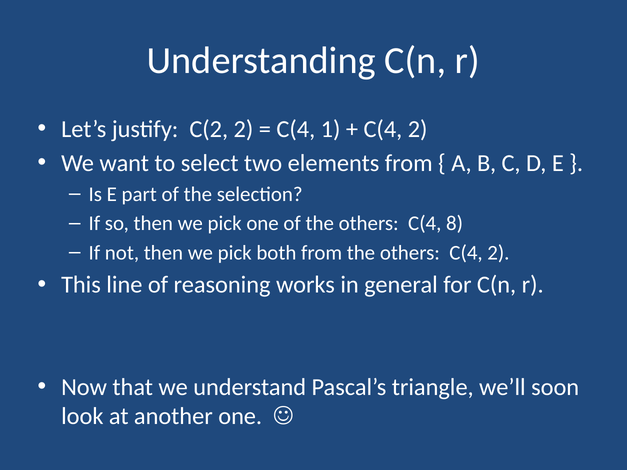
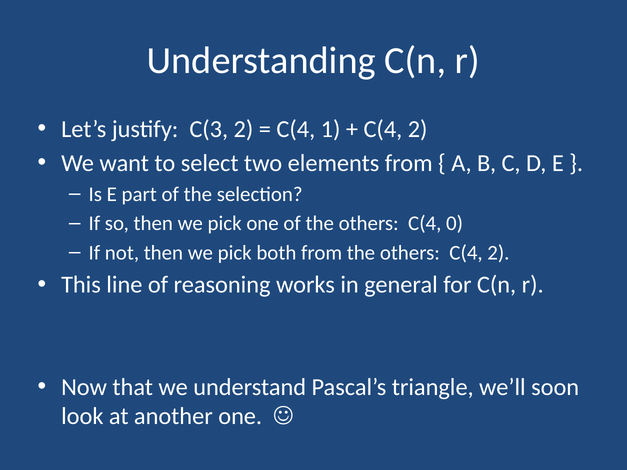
C(2: C(2 -> C(3 (209, 129)
8: 8 -> 0 (455, 224)
